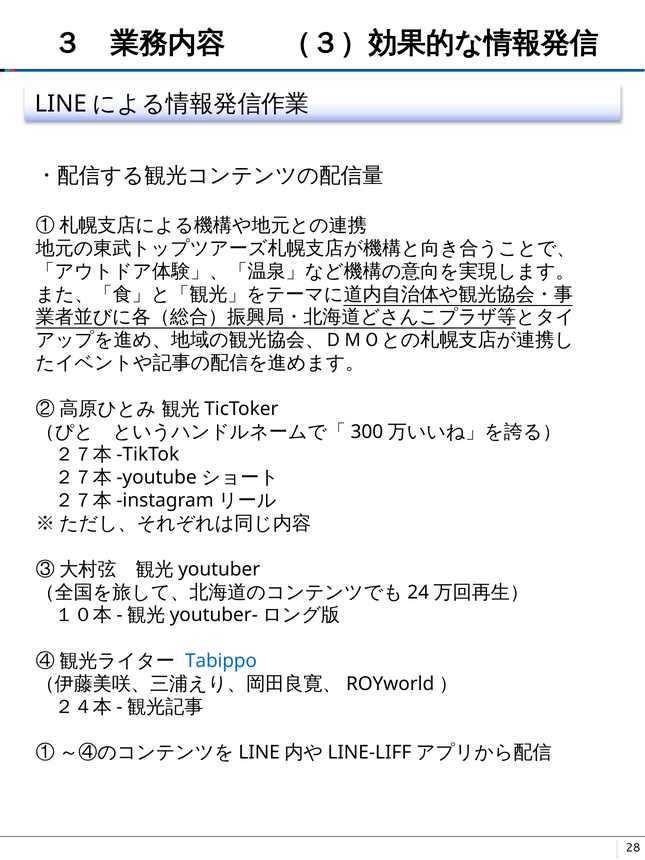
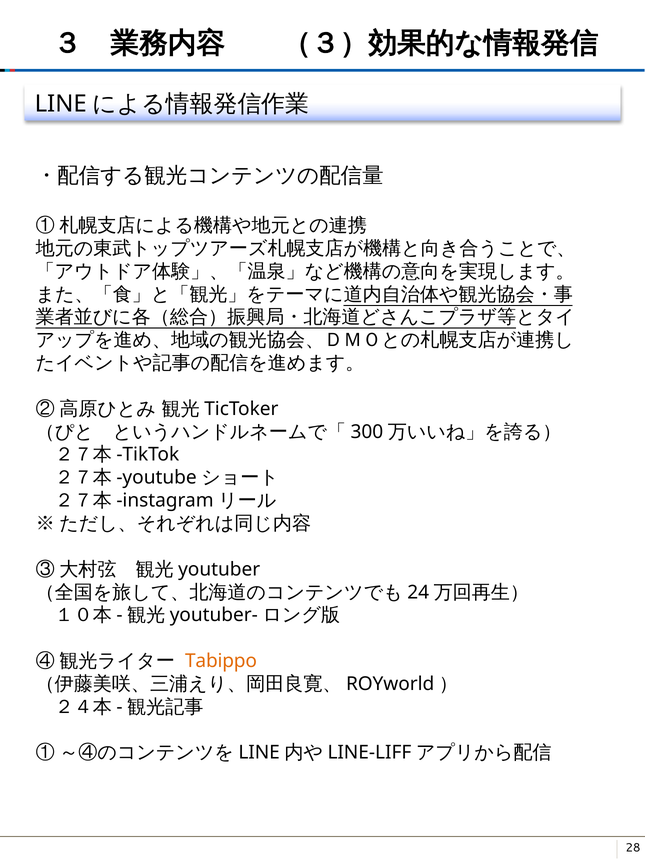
Tabippo colour: blue -> orange (221, 661)
